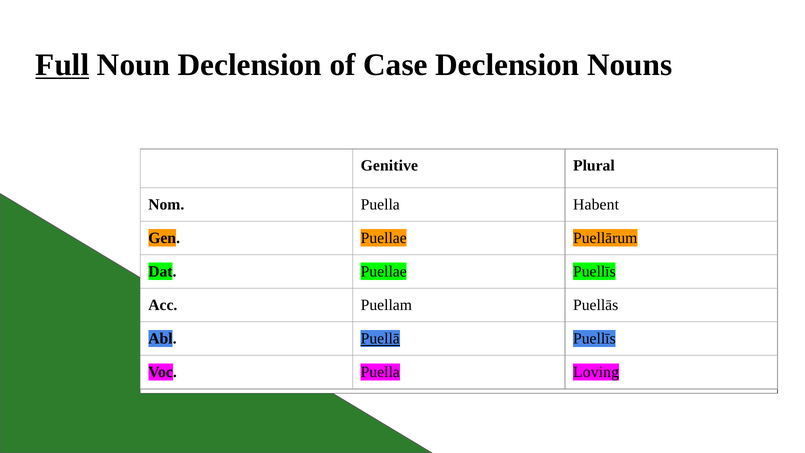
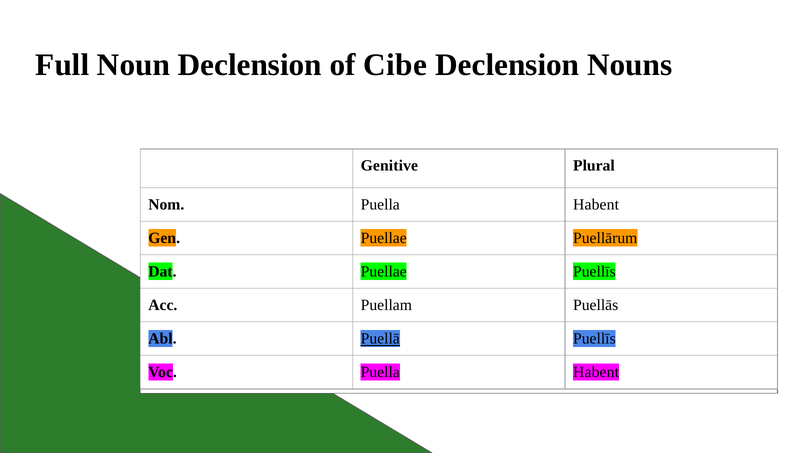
Full underline: present -> none (62, 65)
Case: Case -> Cibe (395, 65)
Voc Puella Loving: Loving -> Habent (596, 372)
